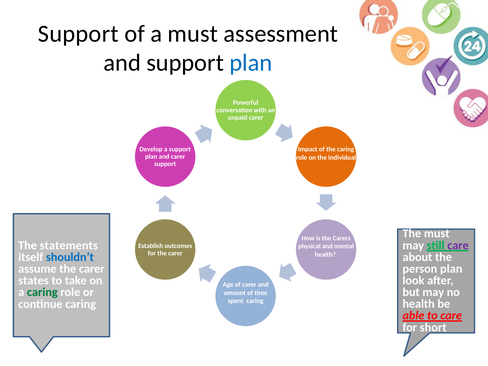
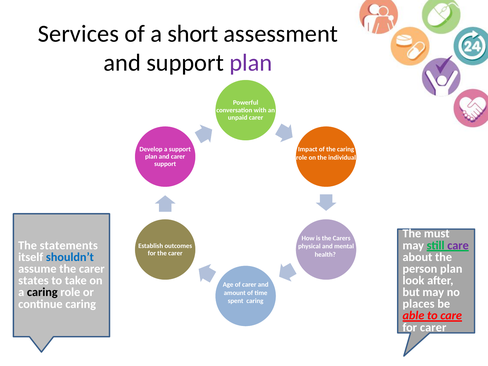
Support: Support -> Services (78, 34)
a must: must -> short (193, 34)
plan colour: blue -> purple (251, 63)
caring colour: green -> black (42, 292)
health: health -> places (419, 304)
for short: short -> carer (433, 327)
